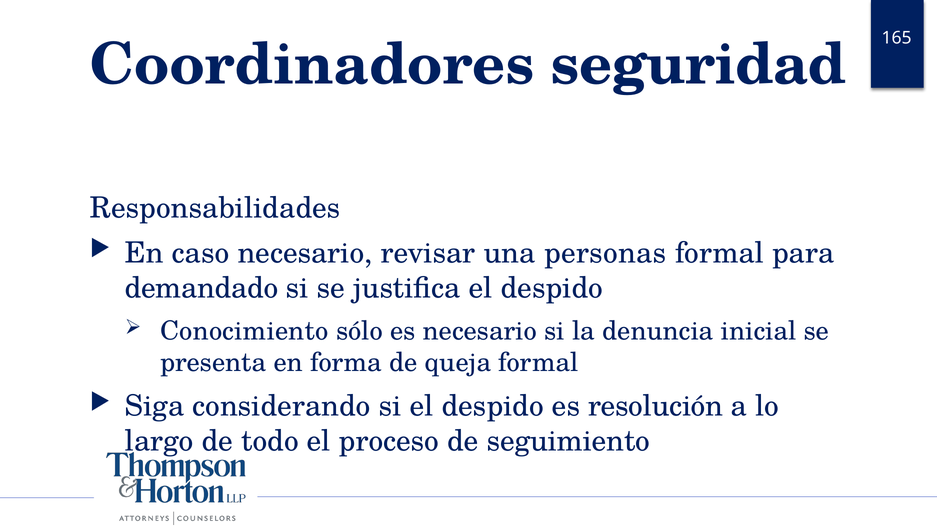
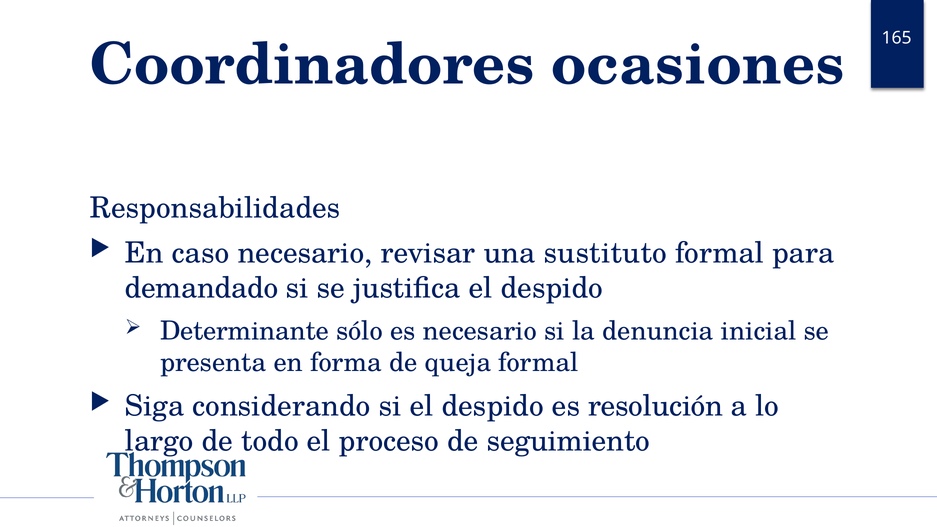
seguridad: seguridad -> ocasiones (698, 65)
personas: personas -> sustituto (605, 253)
Conocimiento: Conocimiento -> Determinante (244, 331)
